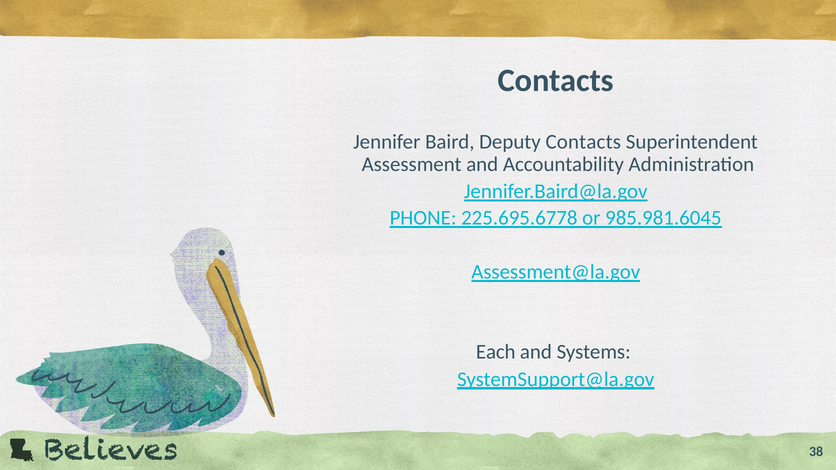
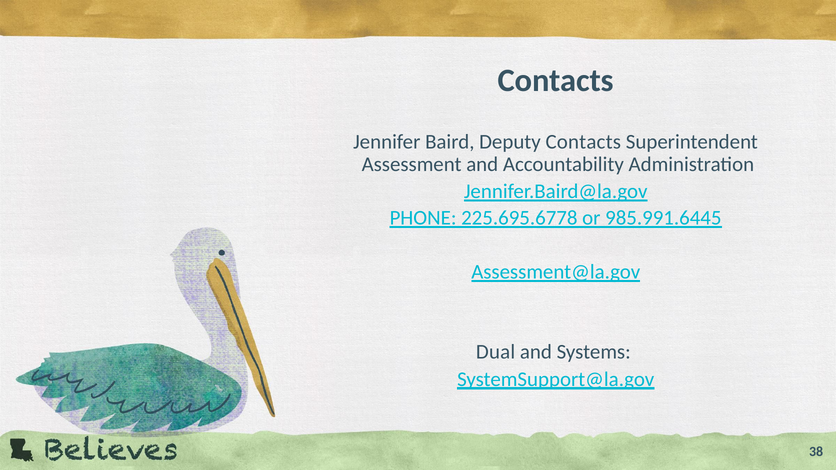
985.981.6045: 985.981.6045 -> 985.991.6445 (663, 218)
Each: Each -> Dual (496, 352)
